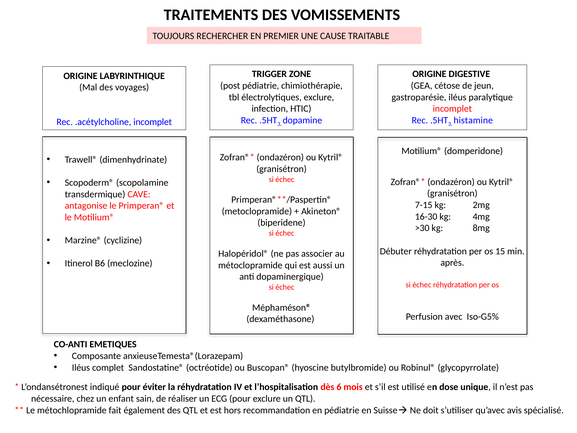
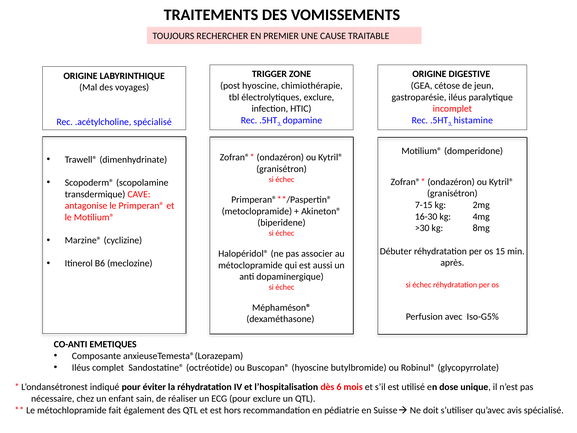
post pédiatrie: pédiatrie -> hyoscine (261, 86)
.acétylcholine incomplet: incomplet -> spécialisé (153, 122)
